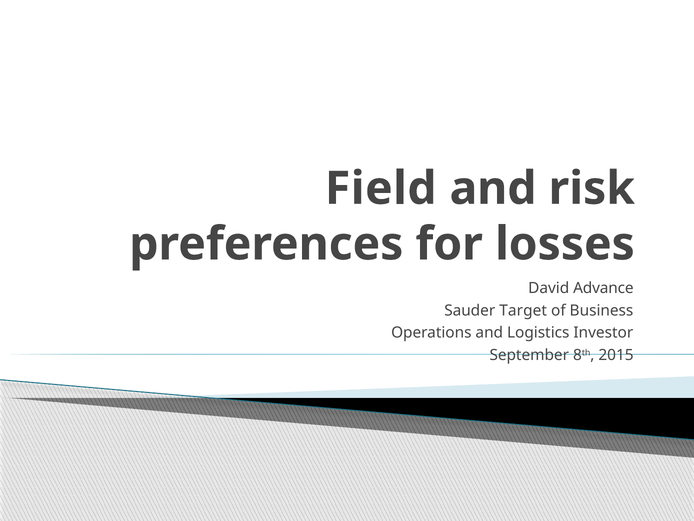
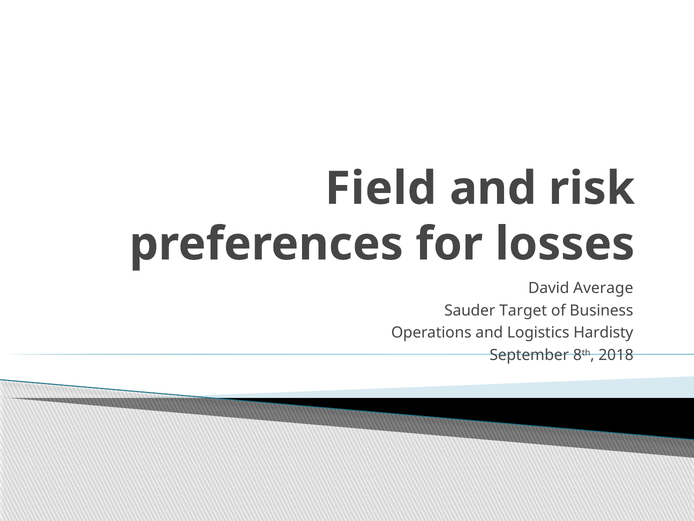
Advance: Advance -> Average (603, 288)
Investor: Investor -> Hardisty (603, 333)
2015: 2015 -> 2018 (616, 355)
